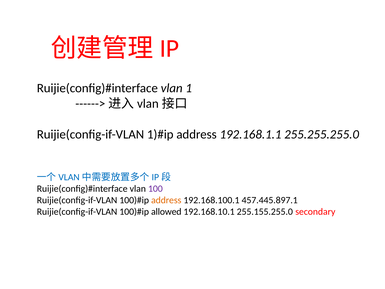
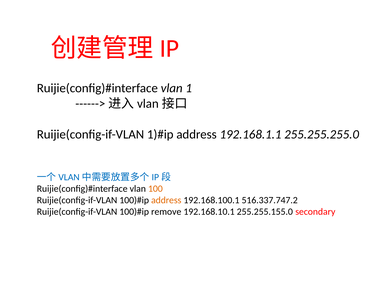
100 colour: purple -> orange (155, 189)
457.445.897.1: 457.445.897.1 -> 516.337.747.2 (270, 200)
allowed: allowed -> remove (166, 212)
255.155.255.0: 255.155.255.0 -> 255.255.155.0 (265, 212)
